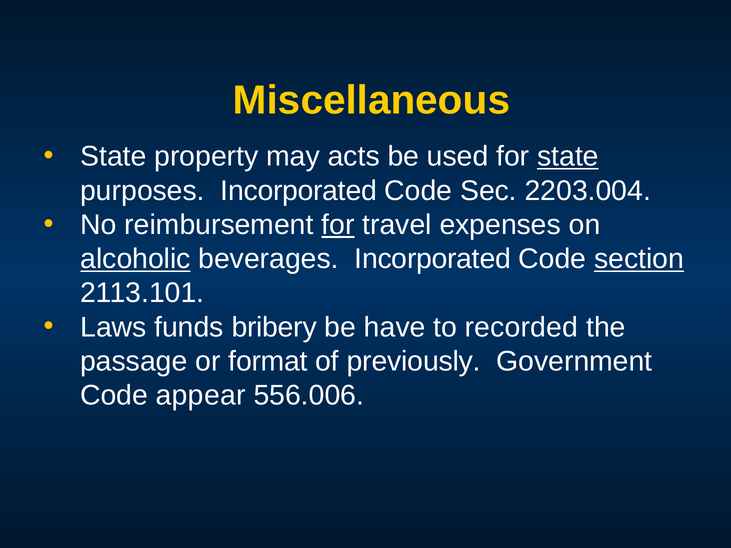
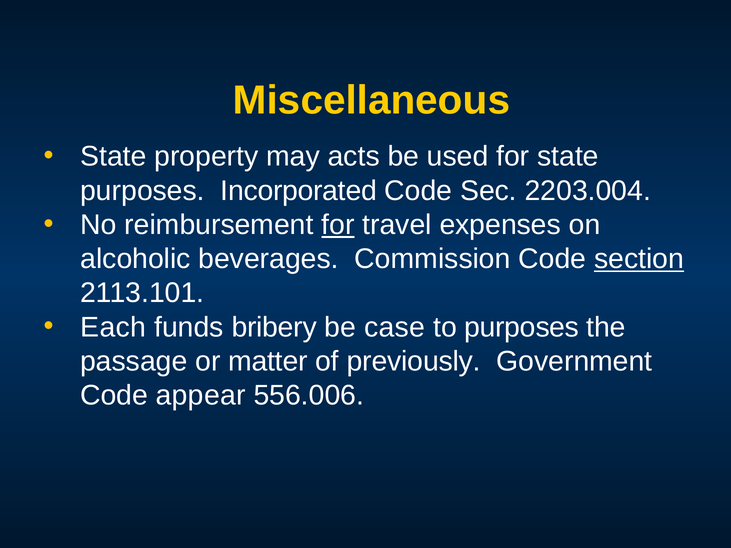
state underline: present -> none (568, 157)
alcoholic underline: present -> none (135, 259)
beverages Incorporated: Incorporated -> Commission (433, 259)
Laws: Laws -> Each (113, 327)
have: have -> case (395, 327)
to recorded: recorded -> purposes (522, 327)
format: format -> matter (268, 361)
